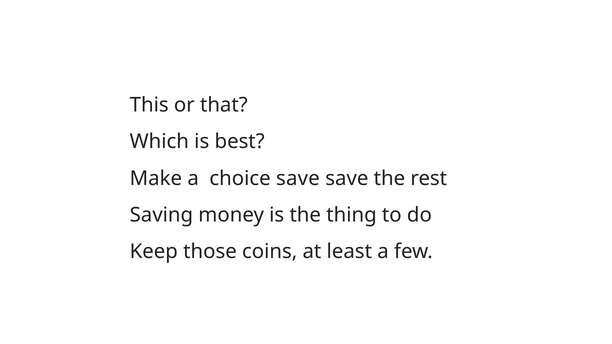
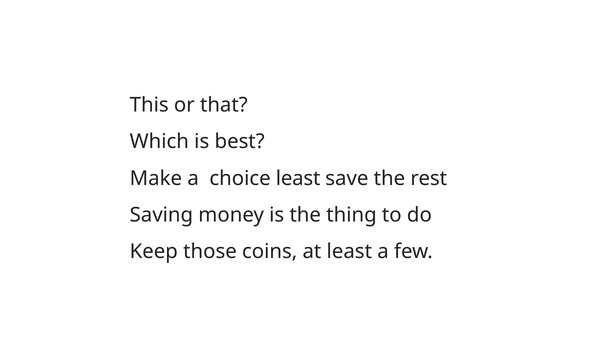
choice save: save -> least (298, 178)
